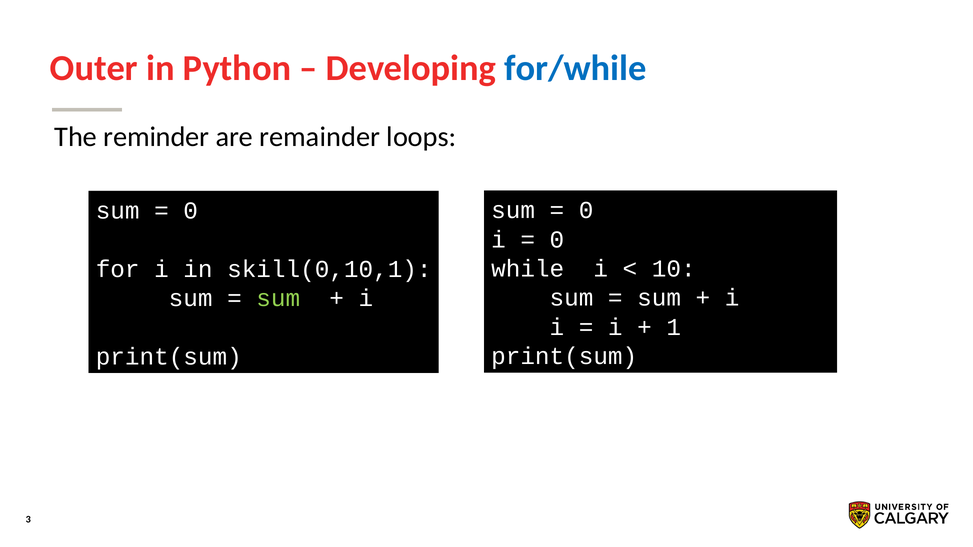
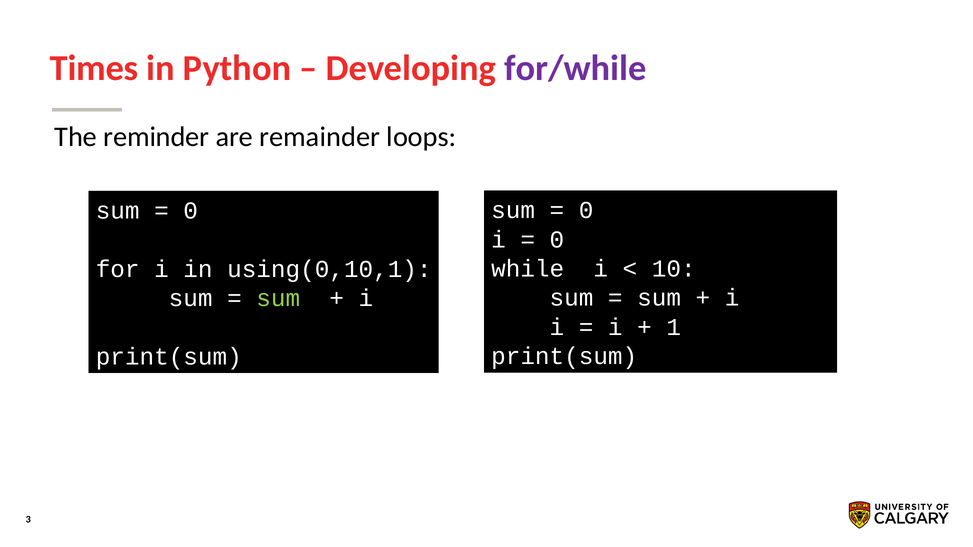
Outer: Outer -> Times (94, 68)
for/while colour: blue -> purple (575, 68)
skill(0,10,1: skill(0,10,1 -> using(0,10,1 (329, 269)
